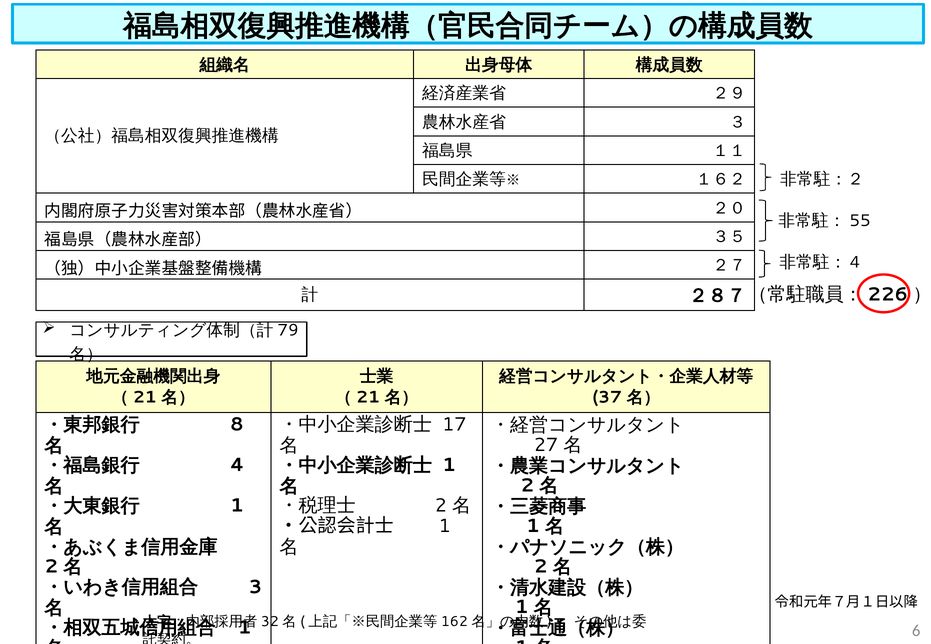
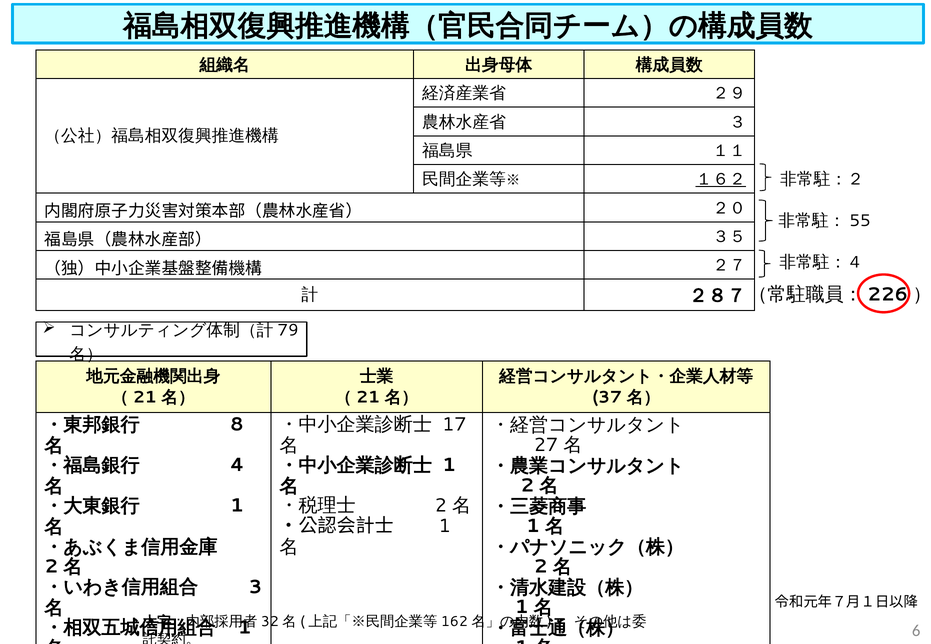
１６２ underline: none -> present (721, 179)
